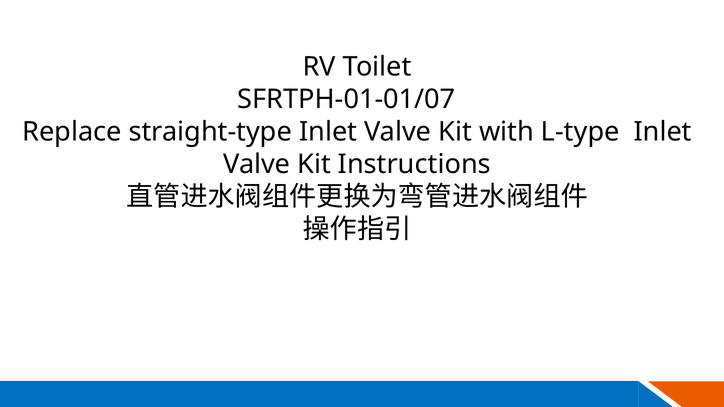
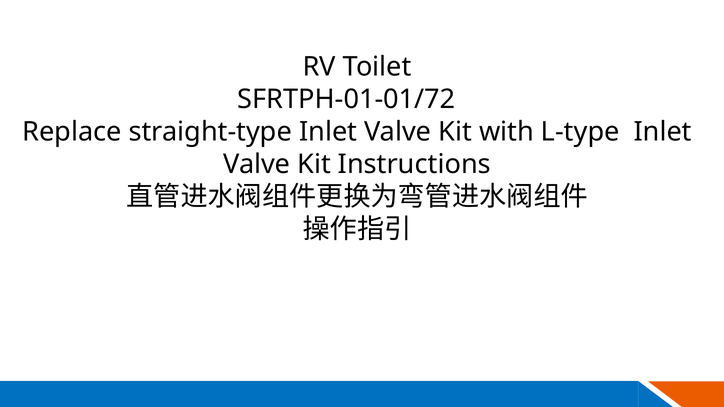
SFRTPH-01-01/07: SFRTPH-01-01/07 -> SFRTPH-01-01/72 (346, 99)
